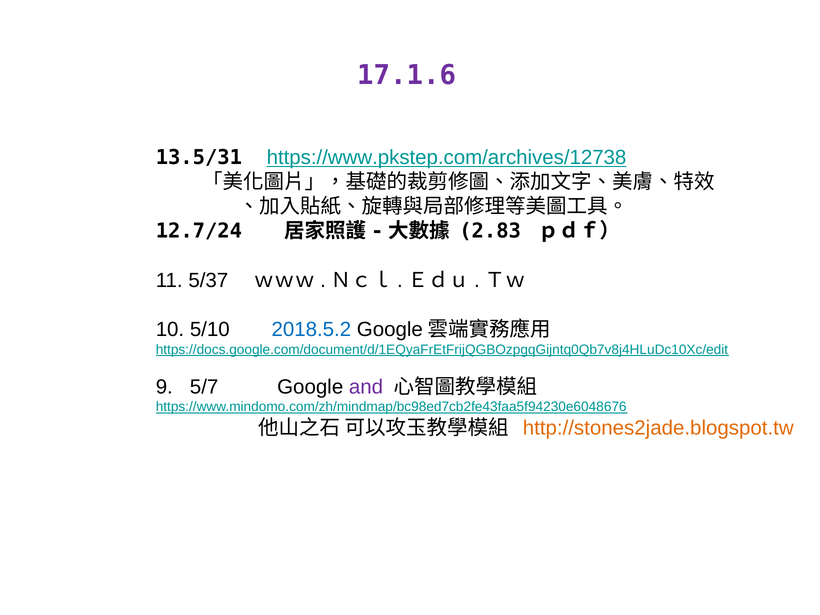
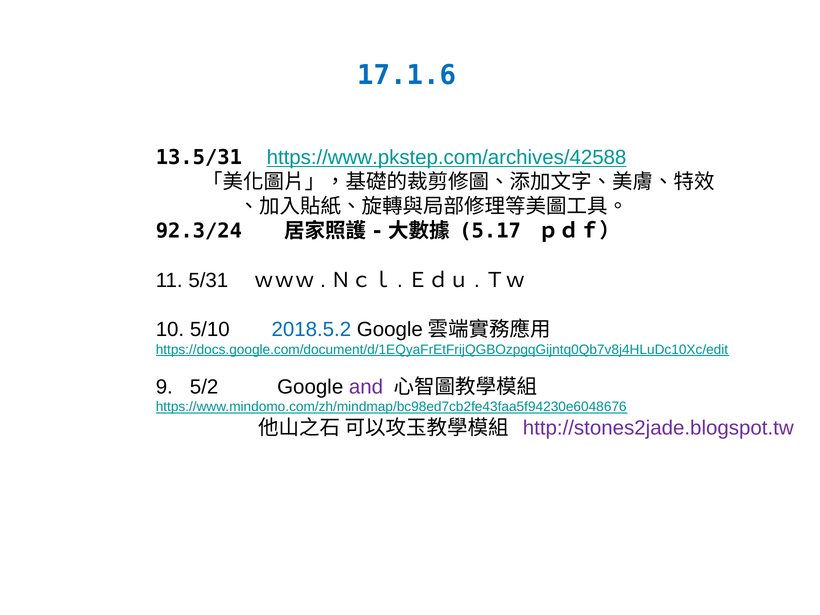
17.1.6 colour: purple -> blue (407, 75)
https://www.pkstep.com/archives/12738: https://www.pkstep.com/archives/12738 -> https://www.pkstep.com/archives/42588 (447, 157)
12.7/24: 12.7/24 -> 92.3/24 (199, 231)
2.83: 2.83 -> 5.17 (490, 231)
5/37: 5/37 -> 5/31 (208, 280)
5/7: 5/7 -> 5/2 (204, 387)
http://stones2jade.blogspot.tw colour: orange -> purple (658, 428)
